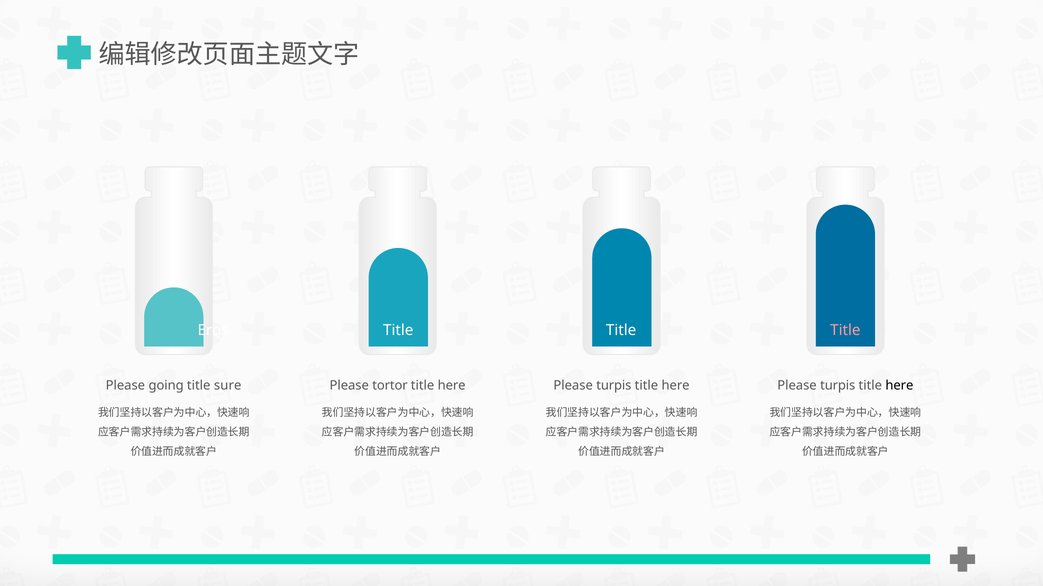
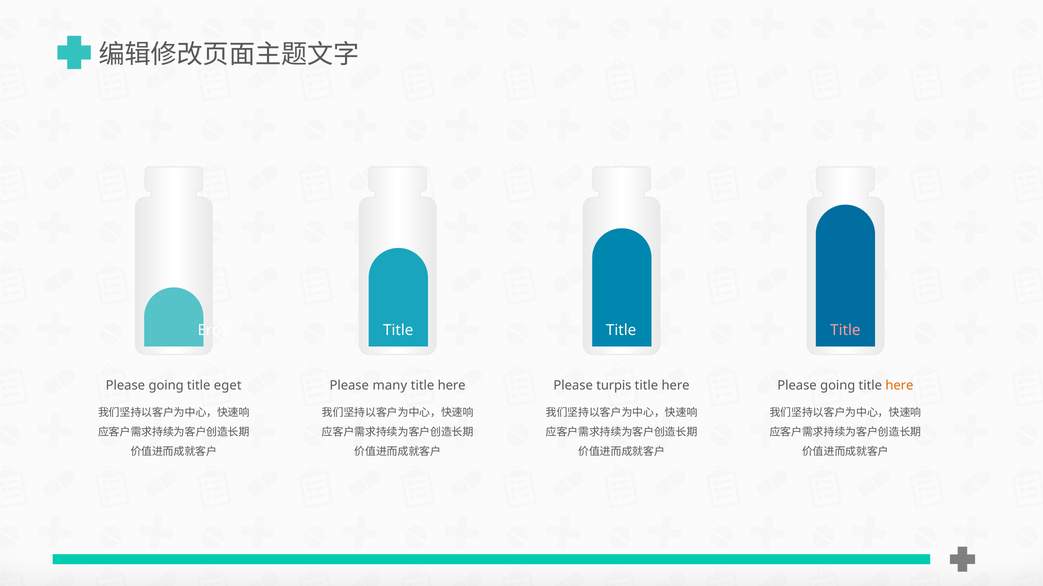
sure: sure -> eget (228, 386)
tortor: tortor -> many (390, 386)
turpis: turpis -> going (838, 386)
here colour: black -> orange (899, 386)
